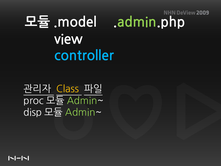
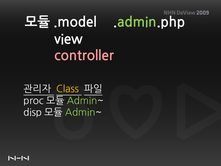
controller colour: light blue -> pink (84, 56)
